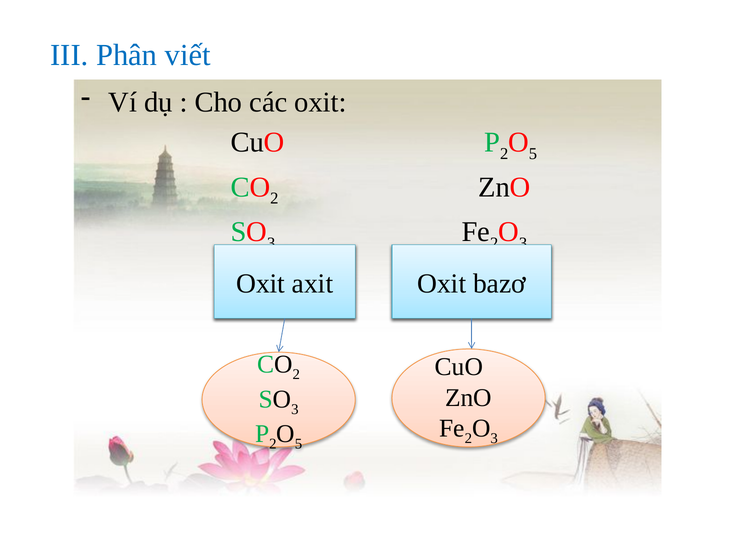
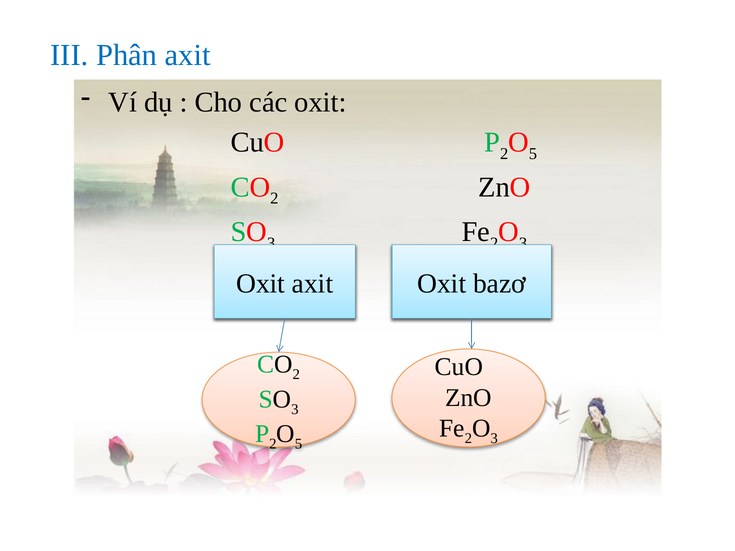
Phân viết: viết -> axit (188, 55)
